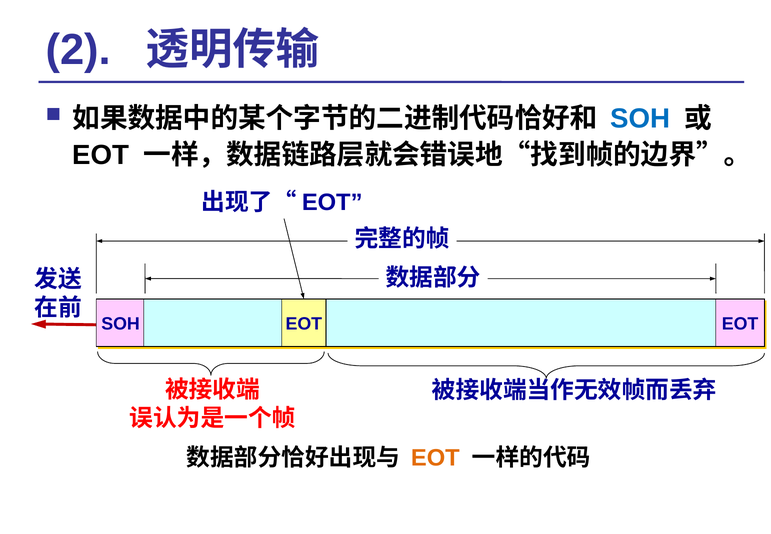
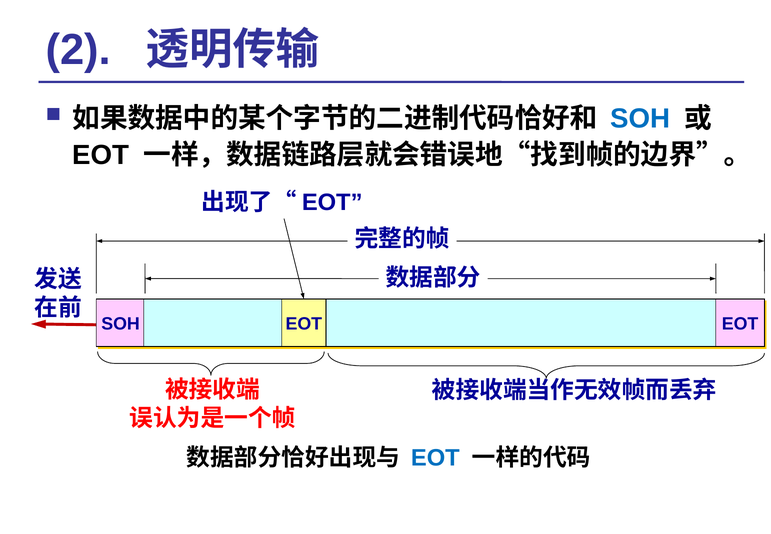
EOT colour: orange -> blue (435, 458)
